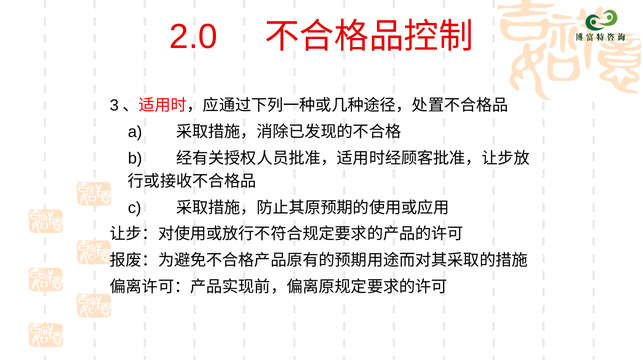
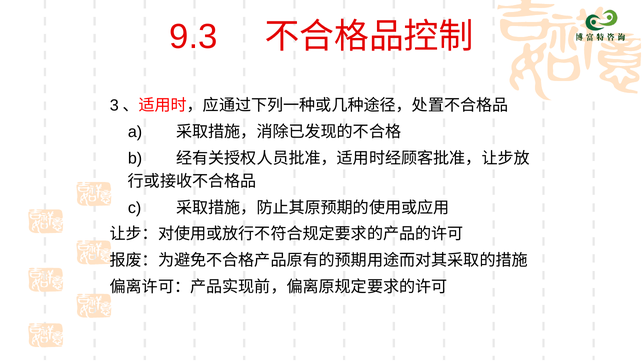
2.0: 2.0 -> 9.3 (193, 37)
